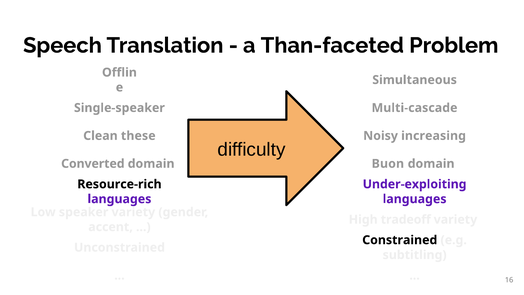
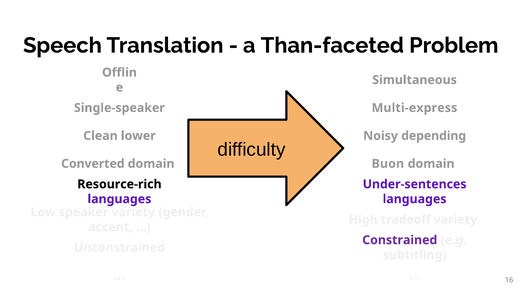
Multi-cascade: Multi-cascade -> Multi-express (414, 108)
these: these -> lower (138, 136)
increasing: increasing -> depending (434, 136)
Under-exploiting: Under-exploiting -> Under-sentences (415, 184)
Constrained colour: black -> purple (400, 240)
